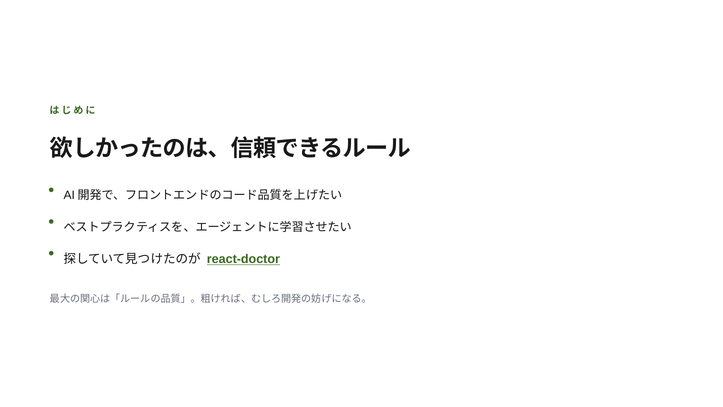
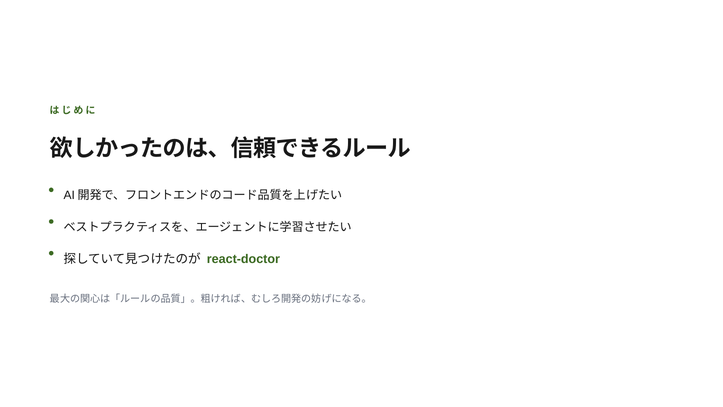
react-doctor underline: present -> none (243, 259)
